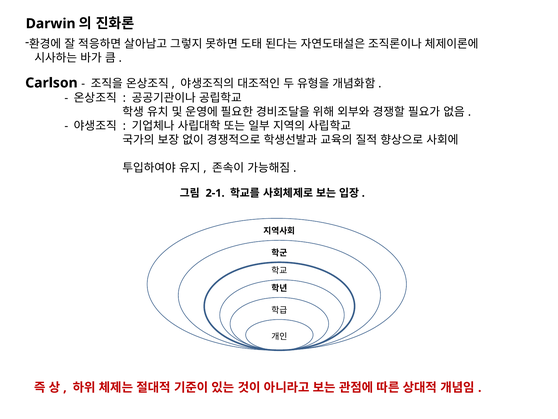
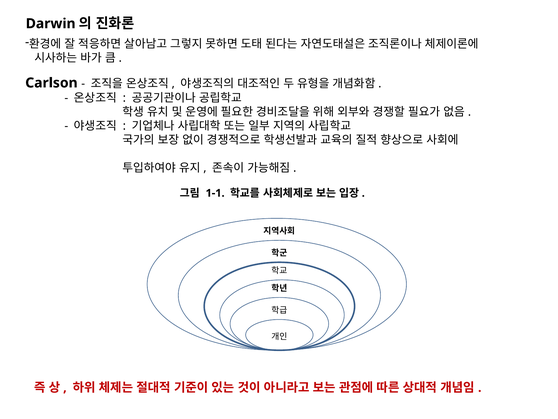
2-1: 2-1 -> 1-1 (215, 193)
